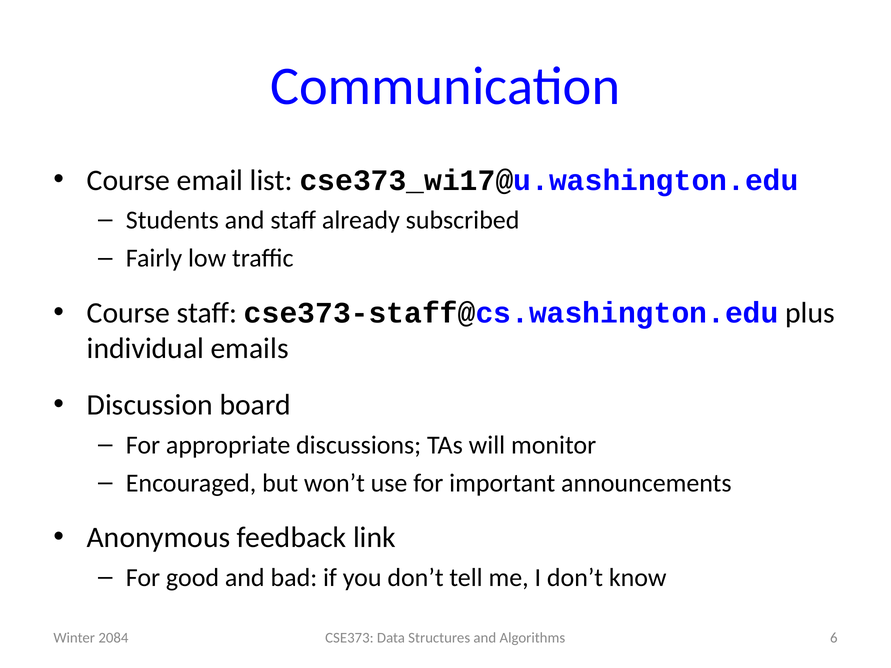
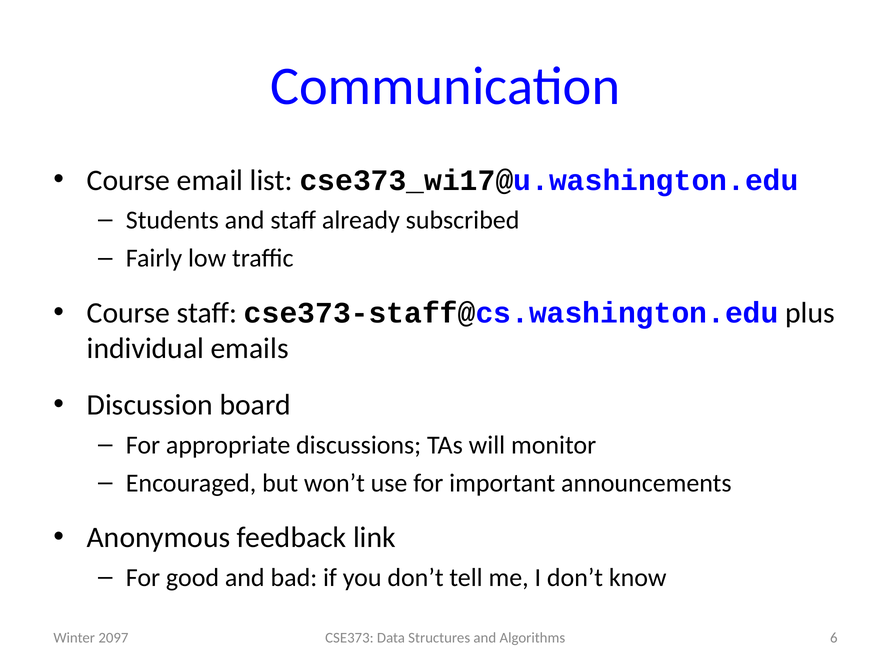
2084: 2084 -> 2097 (113, 638)
